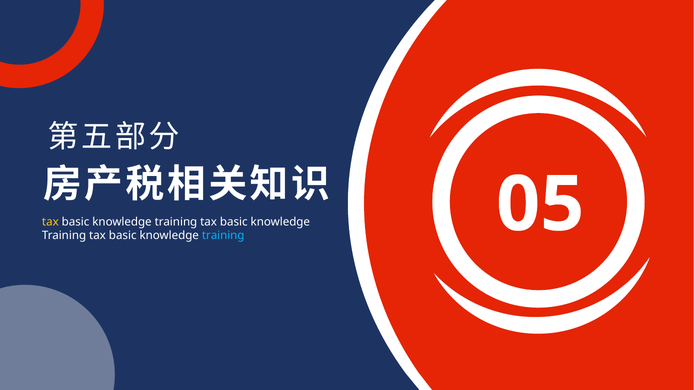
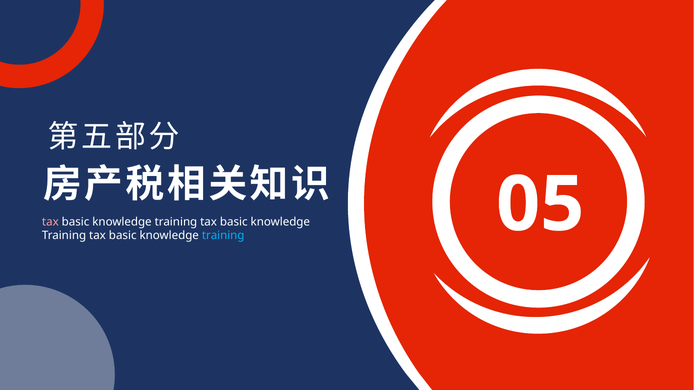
tax colour: yellow -> pink (50, 222)
